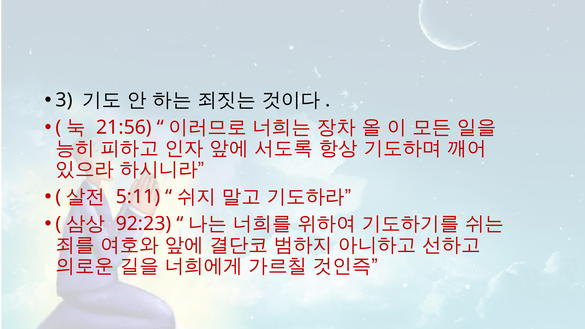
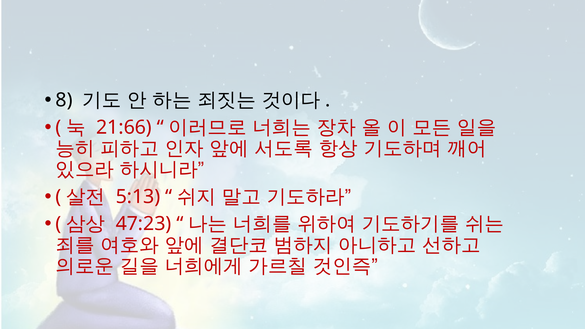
3: 3 -> 8 (64, 100)
21:56: 21:56 -> 21:66 (124, 127)
5:11: 5:11 -> 5:13 (138, 197)
92:23: 92:23 -> 47:23 (144, 224)
